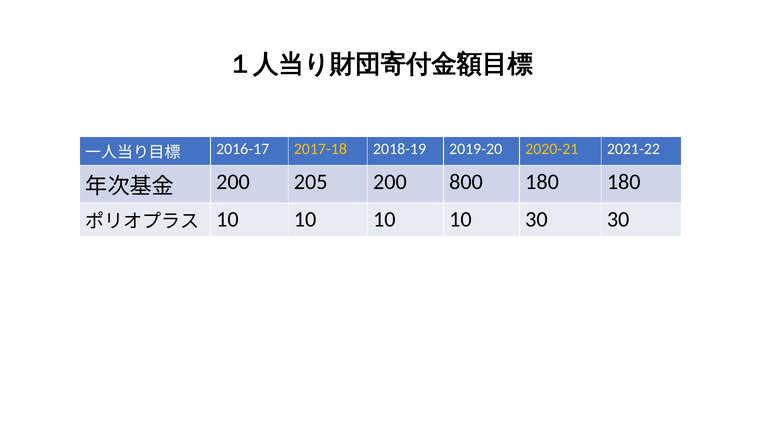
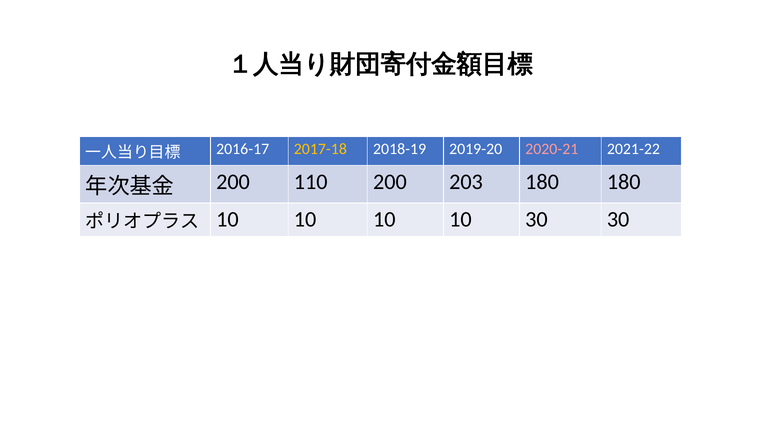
2020-21 colour: yellow -> pink (552, 149)
205: 205 -> 110 (311, 182)
800: 800 -> 203 (466, 182)
